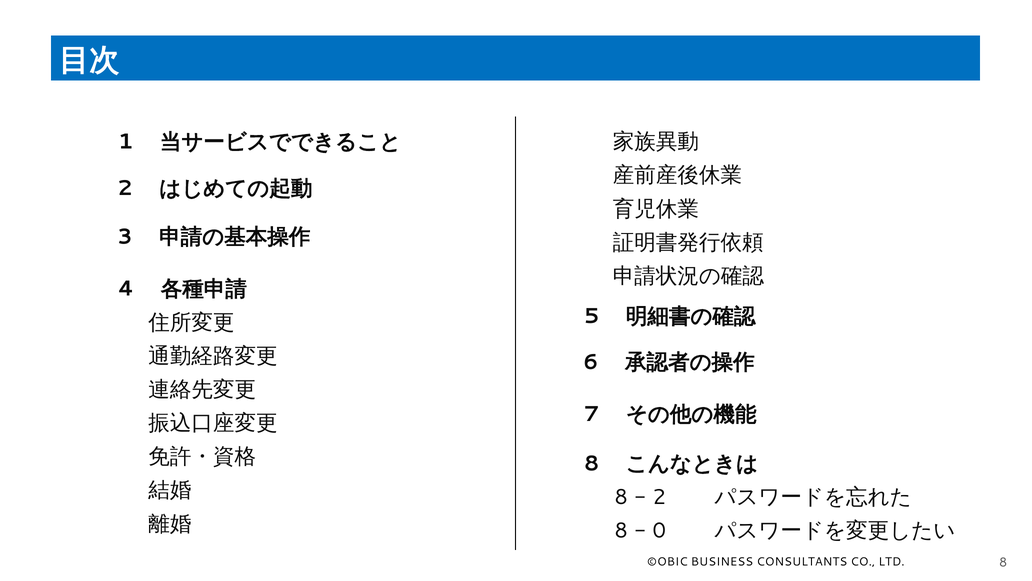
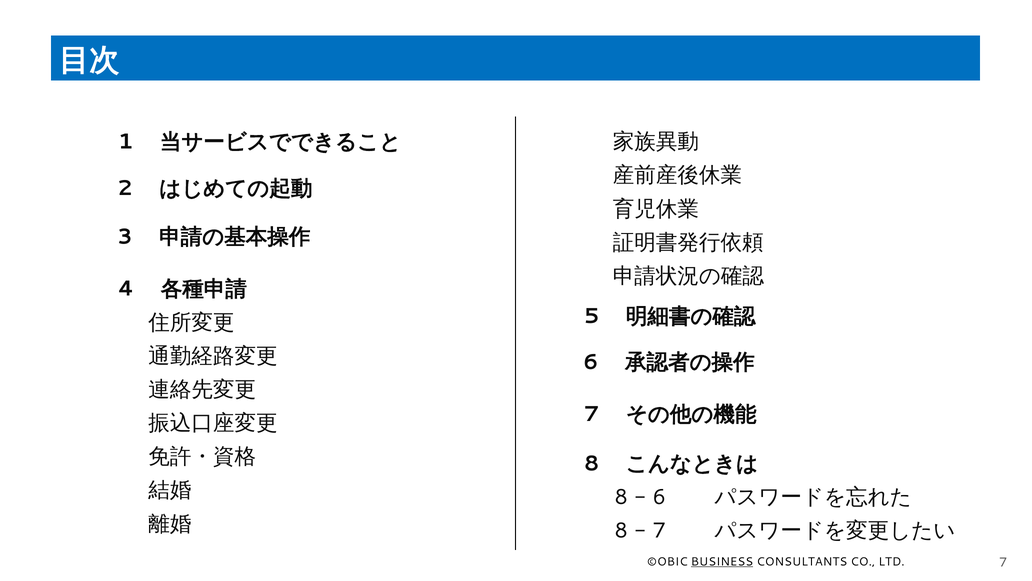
2: 2 -> 6 (659, 497)
0: 0 -> 7 (659, 530)
BUSINESS underline: none -> present (722, 561)
LTD 8: 8 -> 7 (1003, 562)
